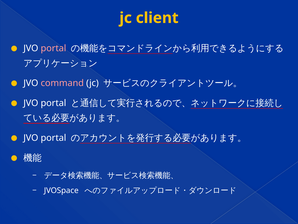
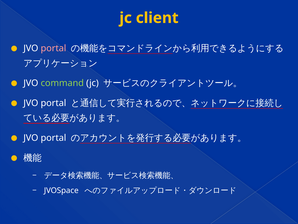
command colour: pink -> light green (62, 83)
